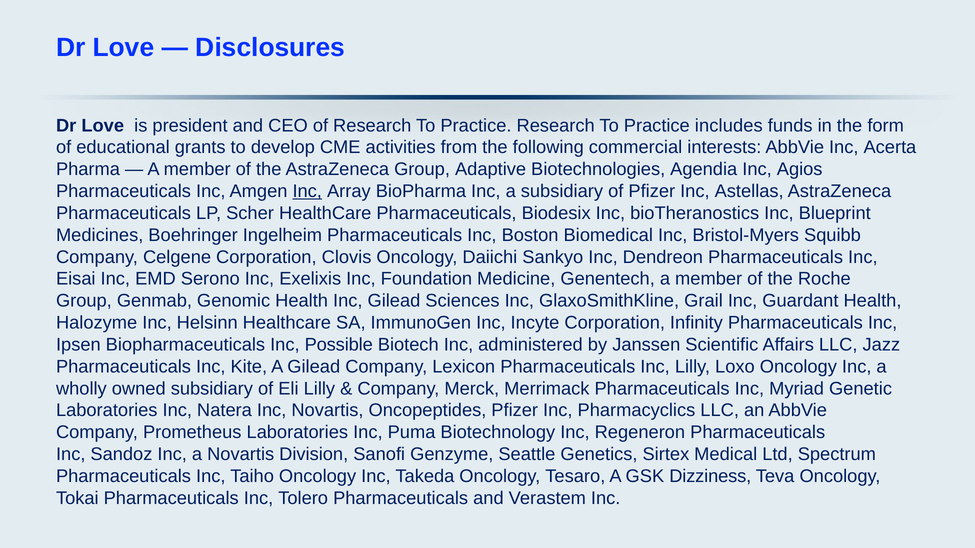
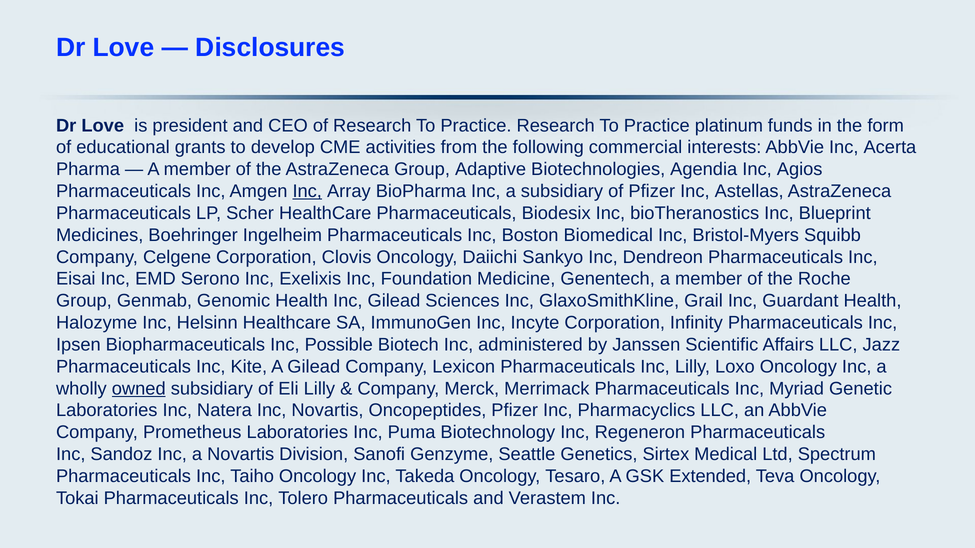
includes: includes -> platinum (729, 126)
owned underline: none -> present (139, 389)
Dizziness: Dizziness -> Extended (710, 477)
